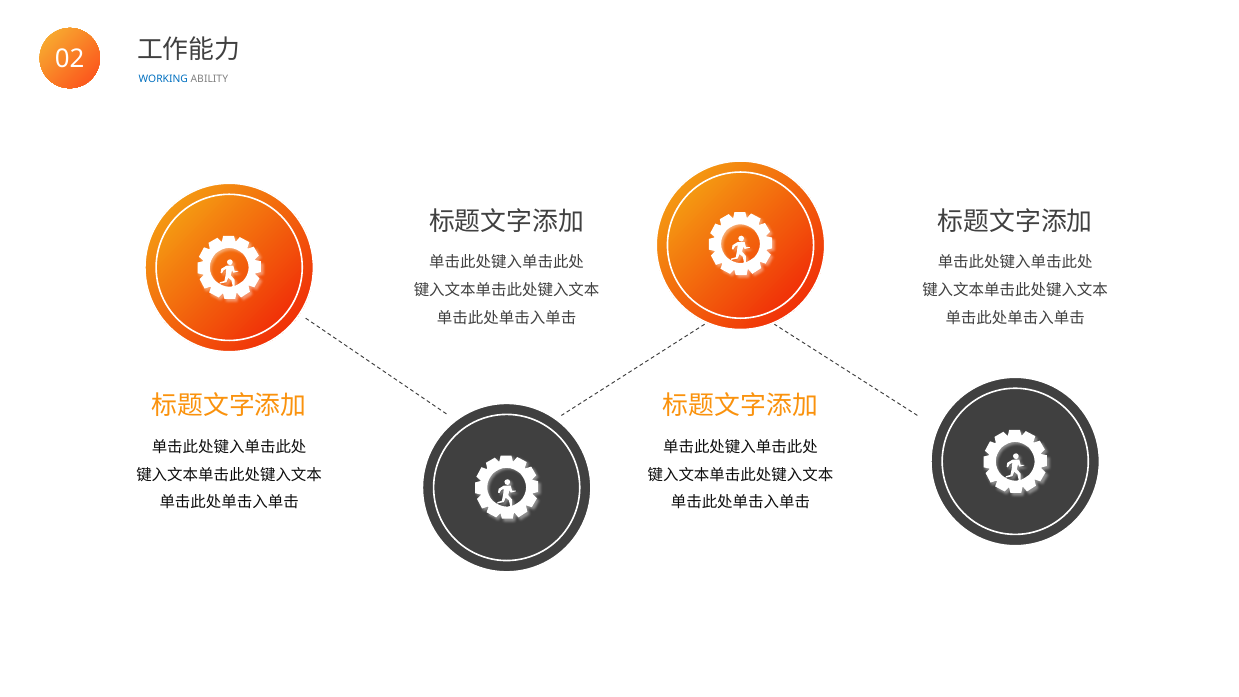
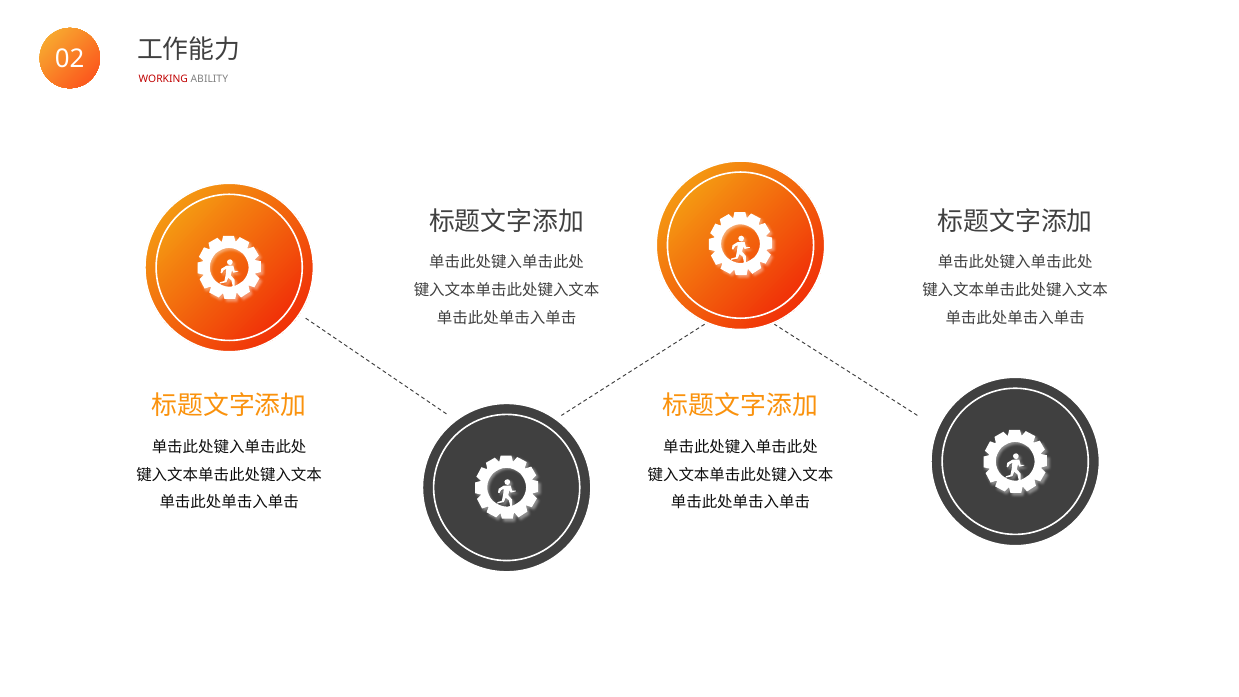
WORKING colour: blue -> red (163, 79)
